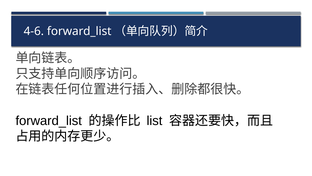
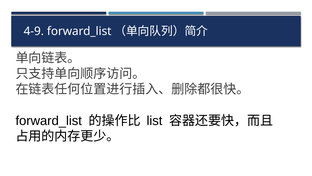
4-6: 4-6 -> 4-9 (34, 31)
